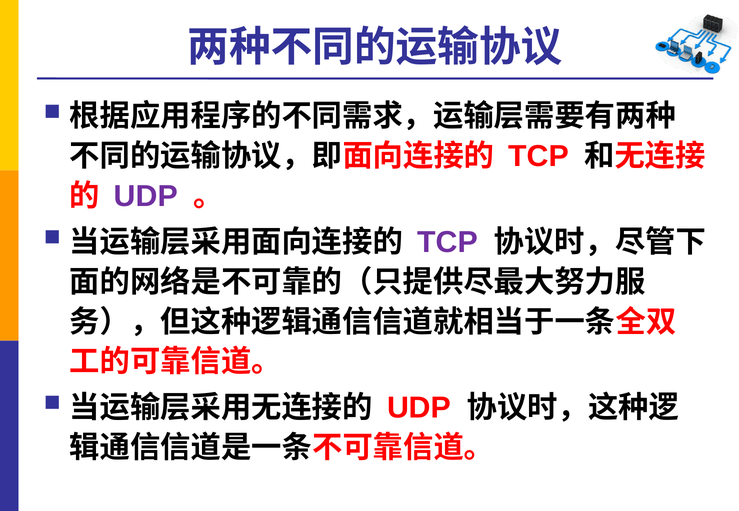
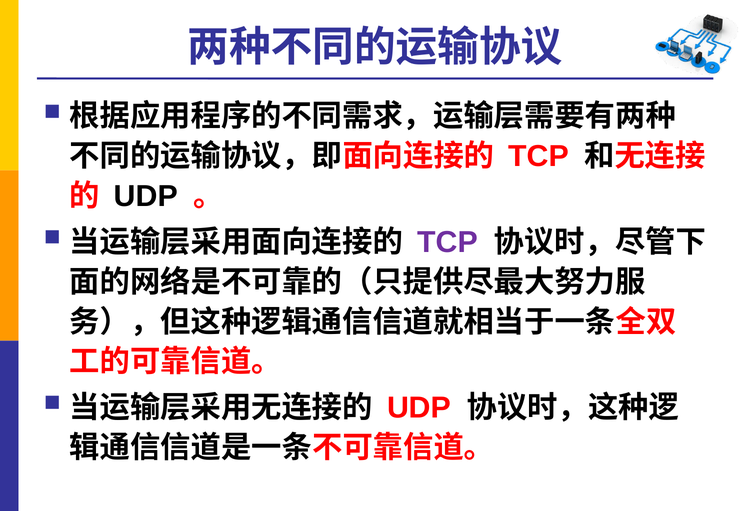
UDP colour: purple -> black (146, 197)
